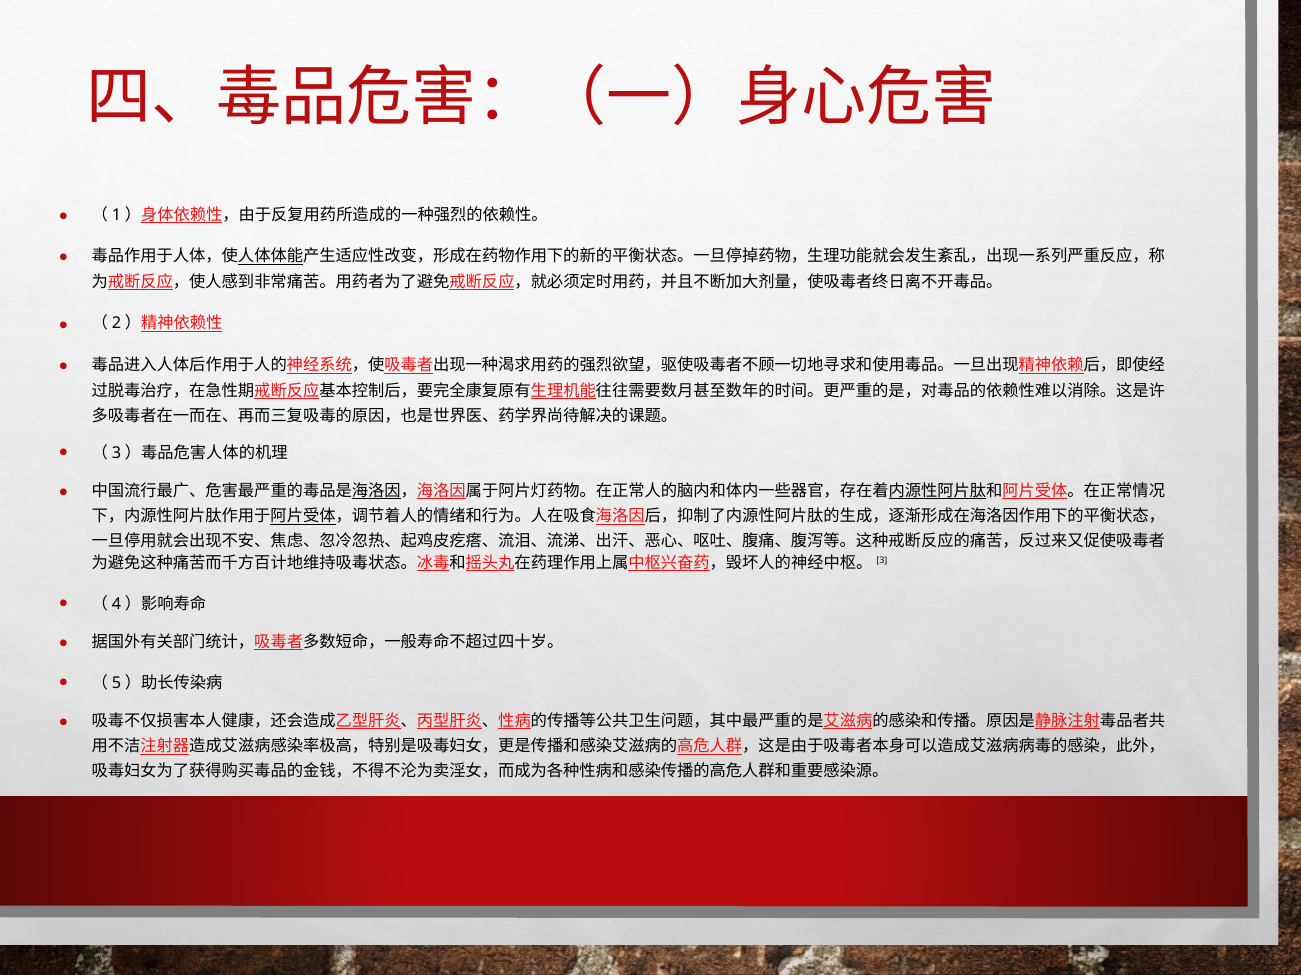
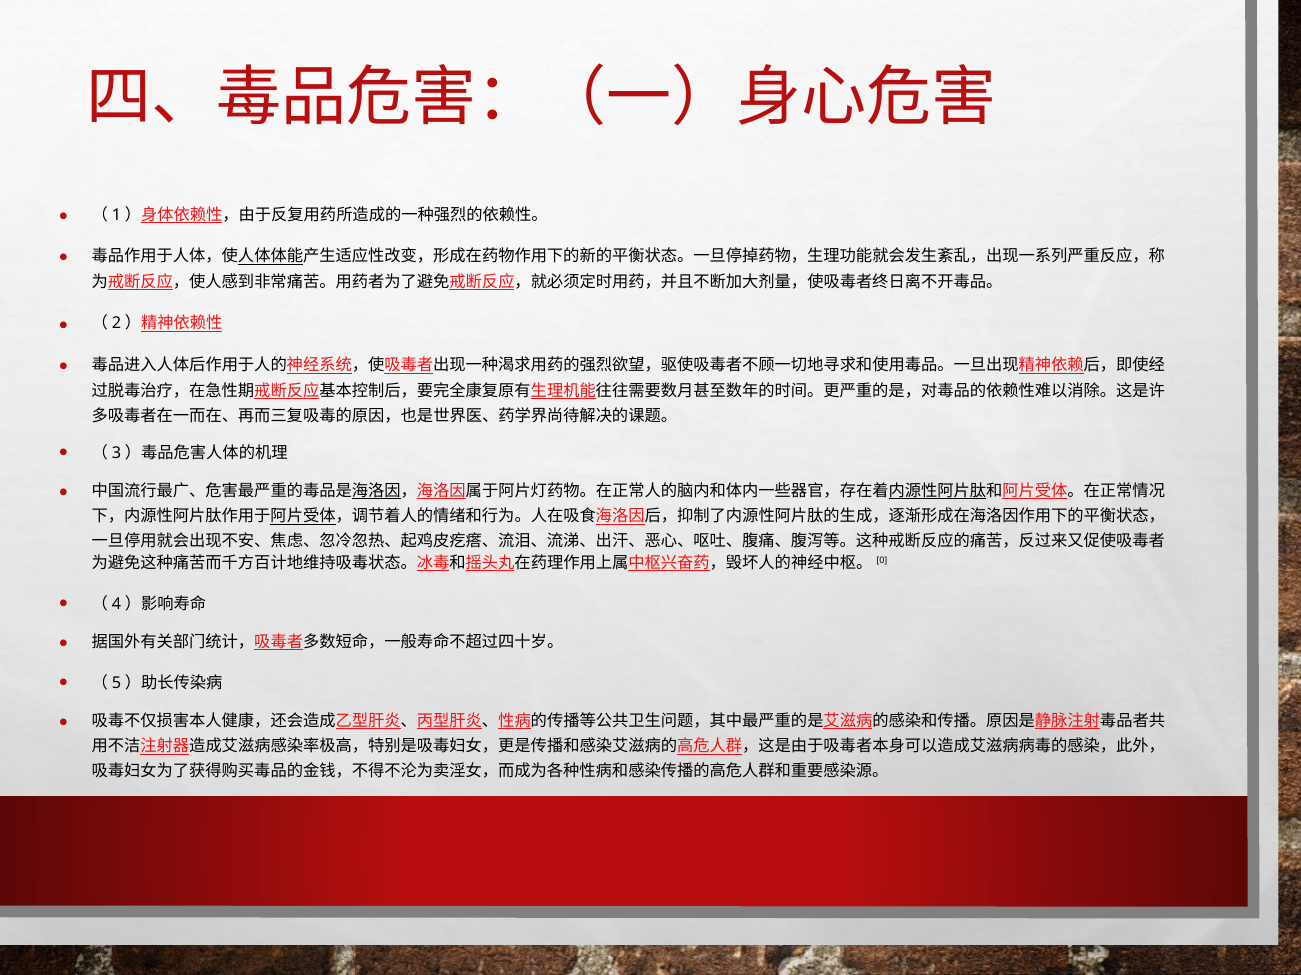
3: 3 -> 0 (882, 561)
